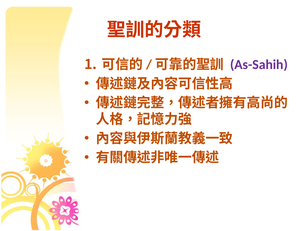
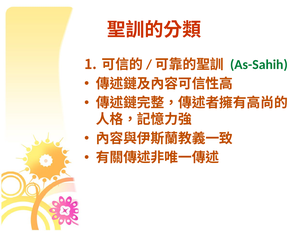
As-Sahih colour: purple -> green (259, 65)
